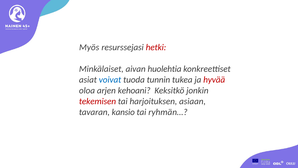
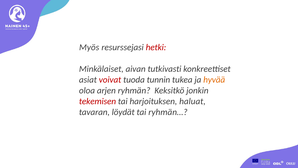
huolehtia: huolehtia -> tutkivasti (165, 69)
voivat colour: blue -> red (110, 80)
hyvää colour: red -> orange (214, 80)
kehoani: kehoani -> ryhmän (134, 90)
asiaan: asiaan -> haluat (192, 101)
kansio: kansio -> löydät (123, 112)
